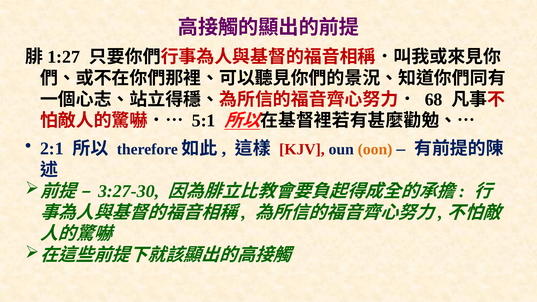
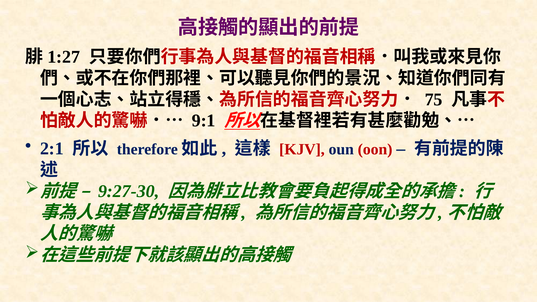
68: 68 -> 75 (434, 100)
5:1: 5:1 -> 9:1 (204, 121)
oon colour: orange -> red (375, 149)
3:27-30: 3:27-30 -> 9:27-30 (129, 191)
